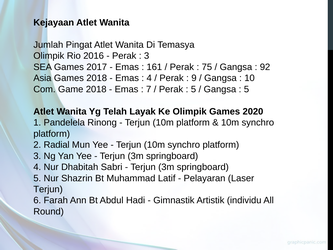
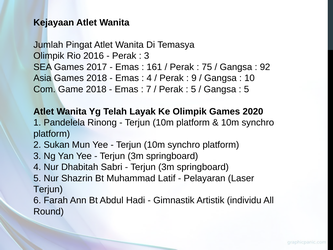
Radial: Radial -> Sukan (57, 145)
